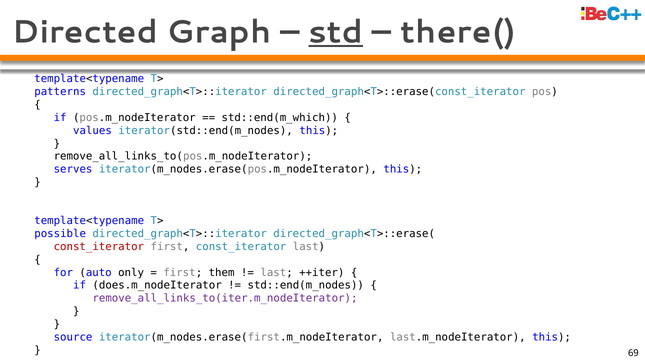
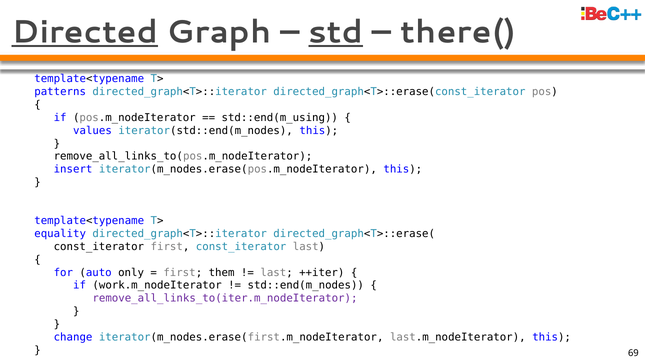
Directed underline: none -> present (85, 32)
std::end(m_which: std::end(m_which -> std::end(m_using (280, 118)
serves: serves -> insert (73, 169)
possible: possible -> equality (60, 234)
const_iterator colour: red -> black (99, 247)
does.m_nodeIterator: does.m_nodeIterator -> work.m_nodeIterator (157, 285)
source: source -> change (73, 337)
